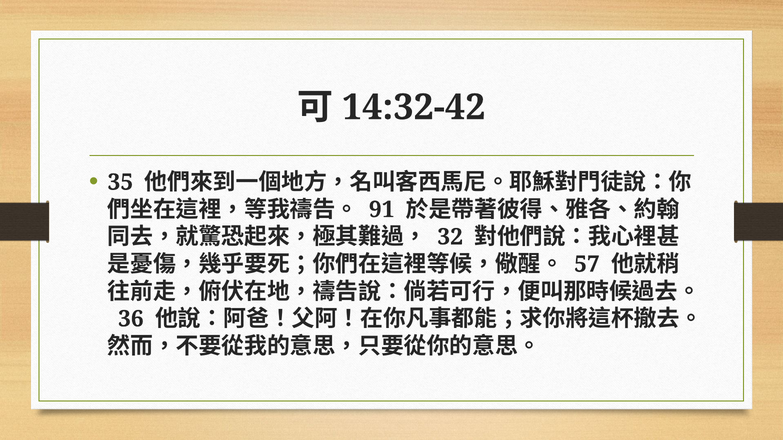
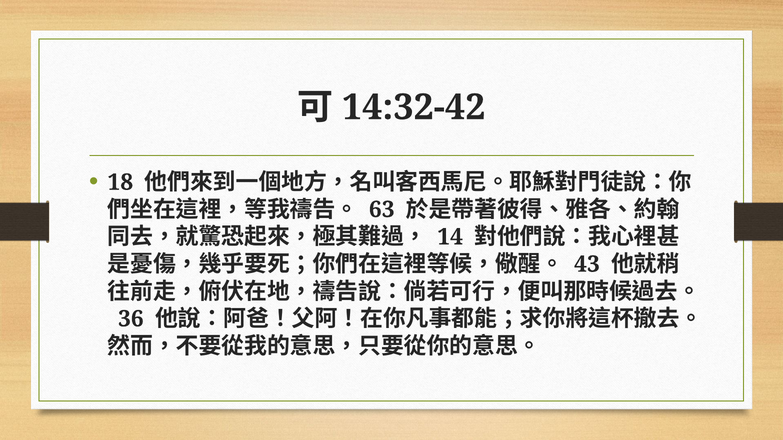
35: 35 -> 18 (120, 182)
91: 91 -> 63 (382, 210)
32: 32 -> 14 (450, 237)
57: 57 -> 43 (587, 264)
